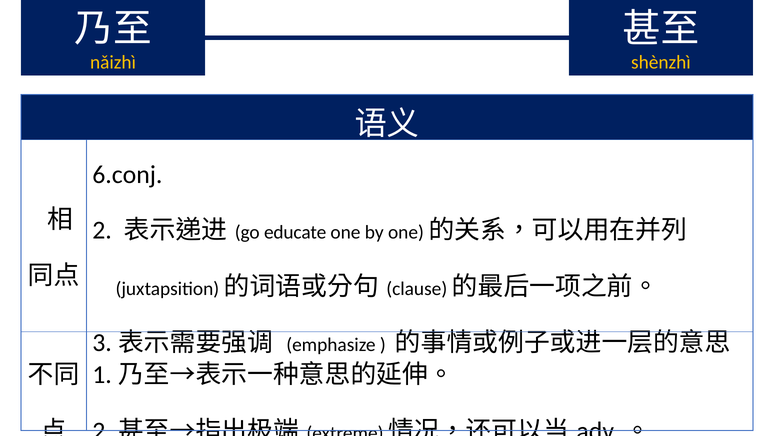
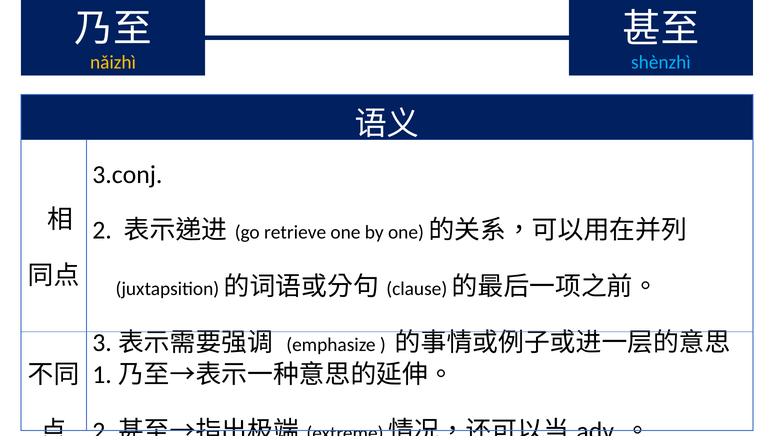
shènzhì colour: yellow -> light blue (661, 62)
6.conj: 6.conj -> 3.conj (127, 174)
educate: educate -> retrieve (295, 232)
